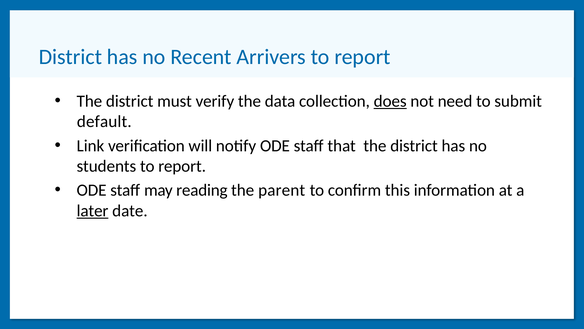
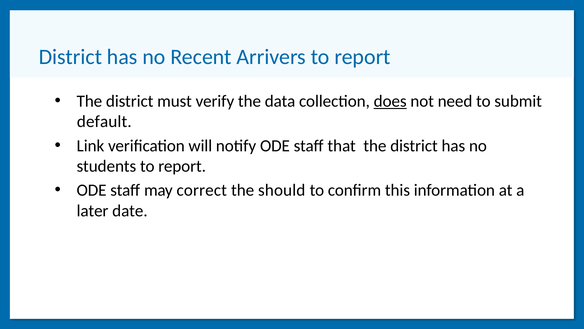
reading: reading -> correct (202, 190)
parent: parent -> should (282, 190)
later underline: present -> none (93, 210)
